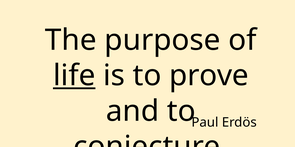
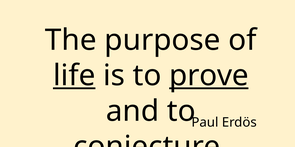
prove underline: none -> present (209, 76)
